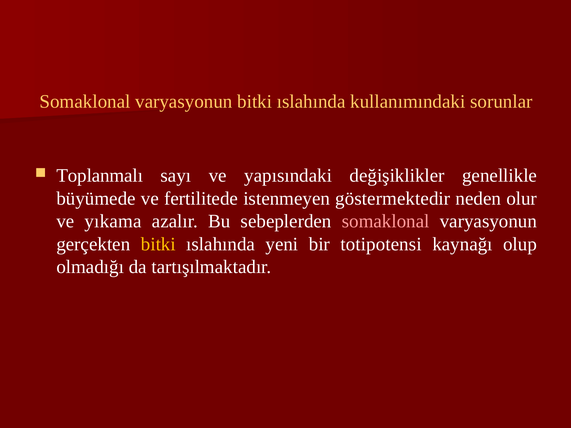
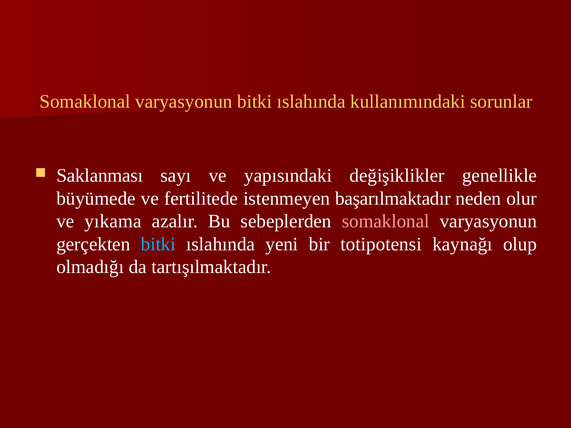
Toplanmalı: Toplanmalı -> Saklanması (100, 176)
göstermektedir: göstermektedir -> başarılmaktadır (393, 199)
bitki colour: yellow -> light blue (158, 244)
